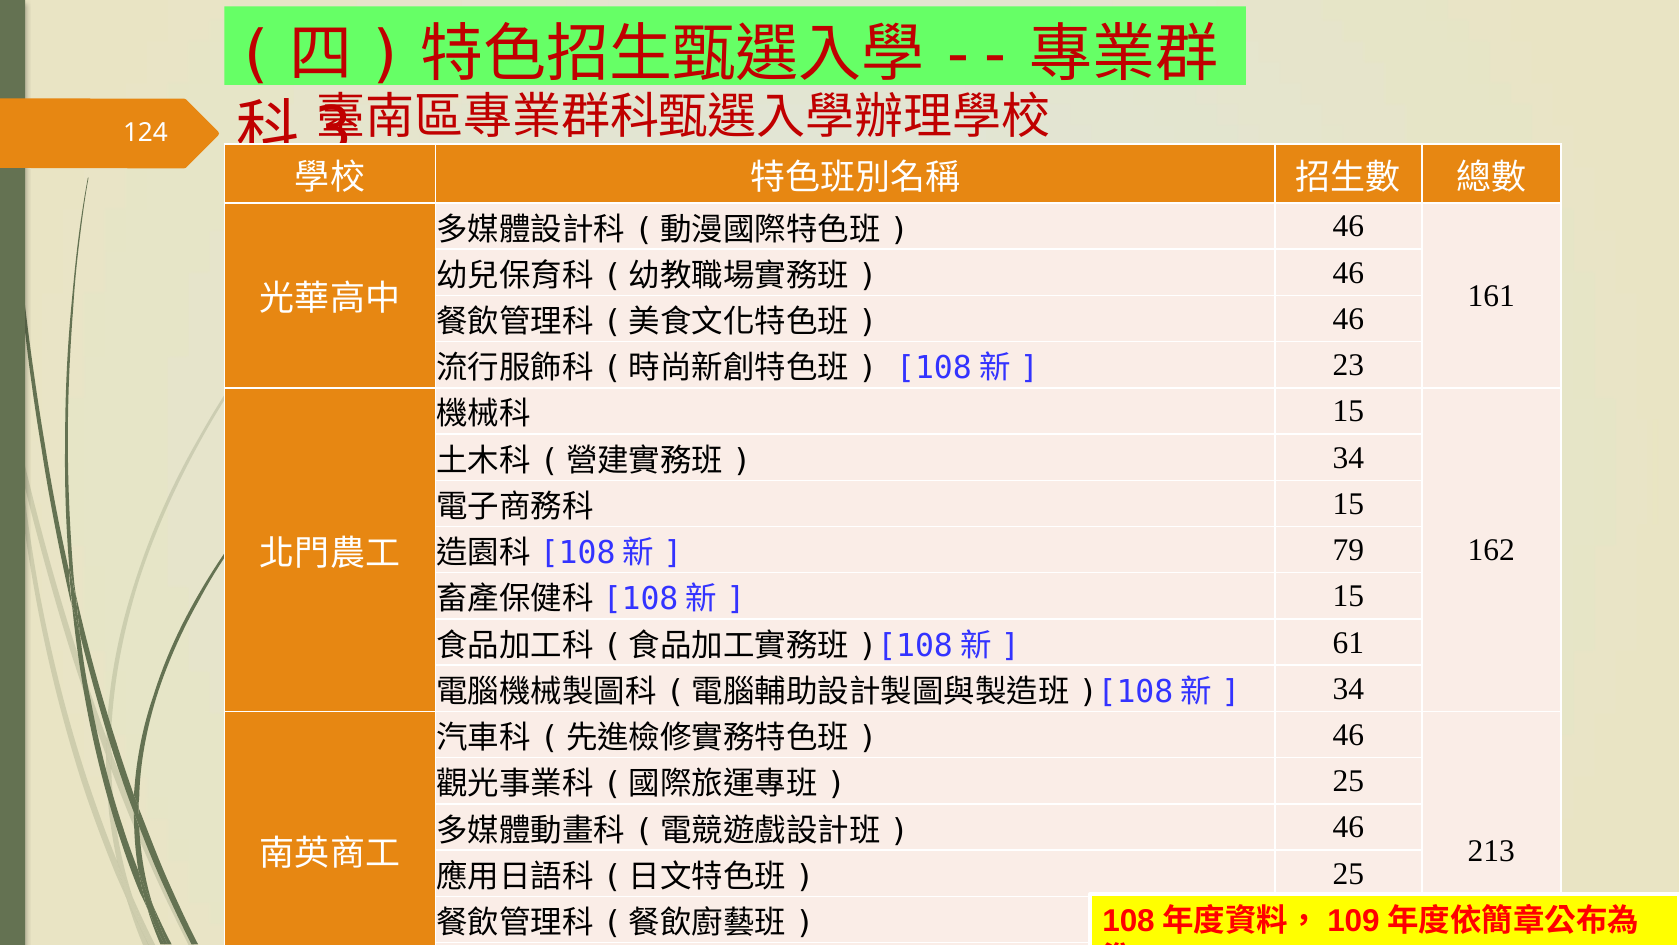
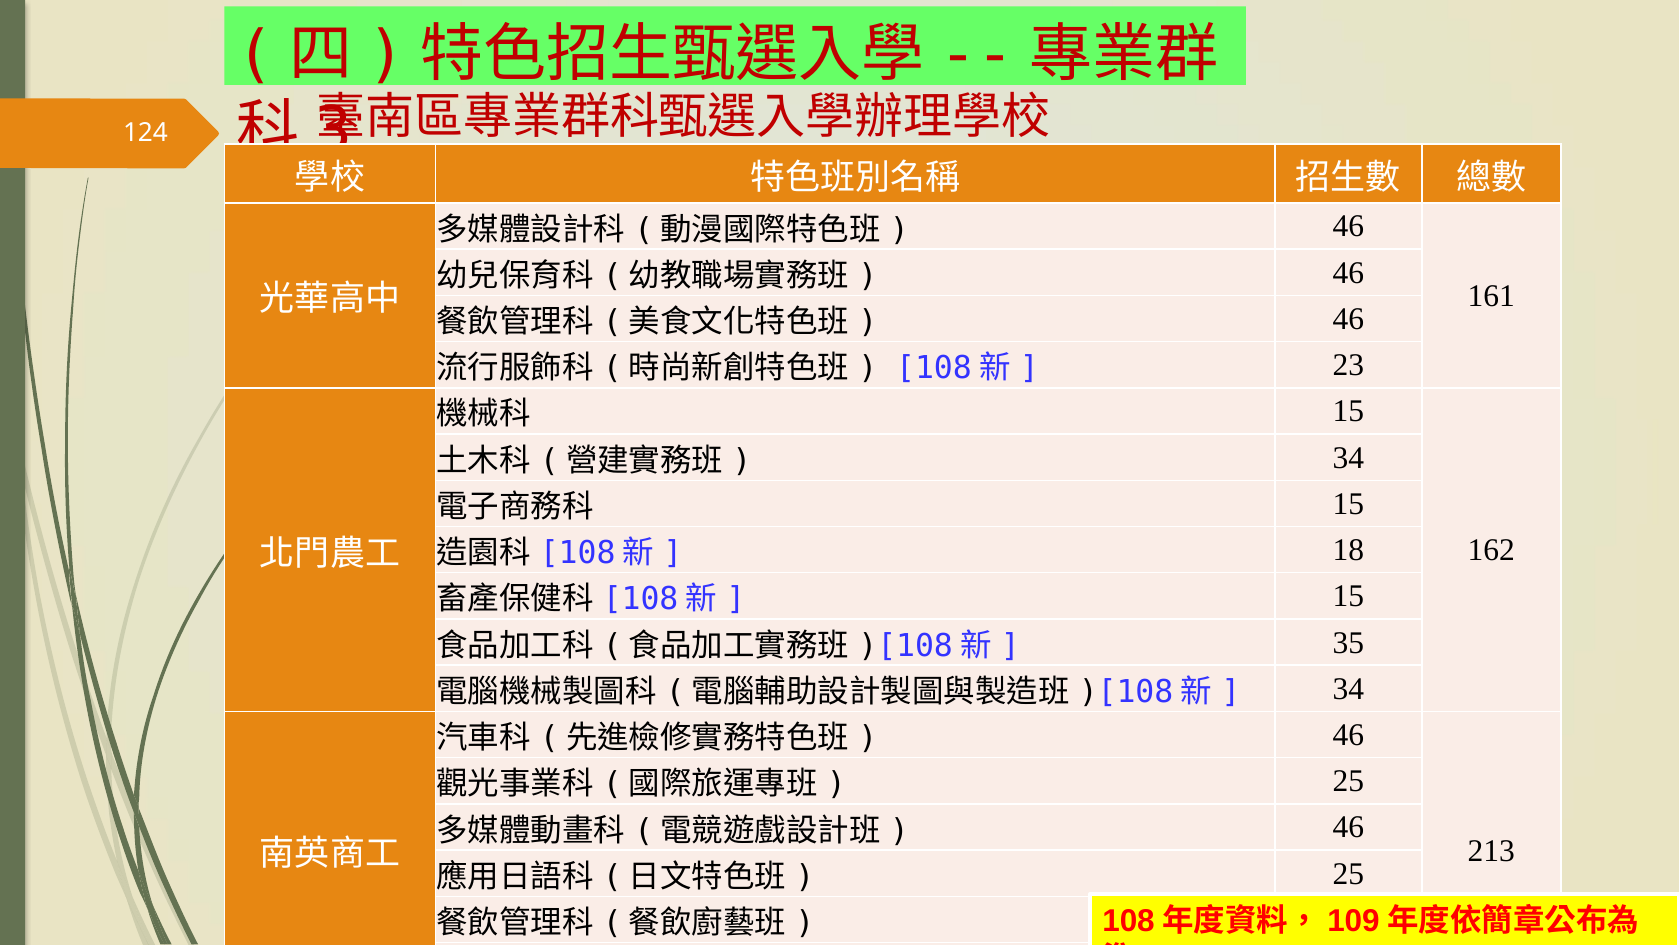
79: 79 -> 18 (1348, 550)
61: 61 -> 35 (1348, 642)
